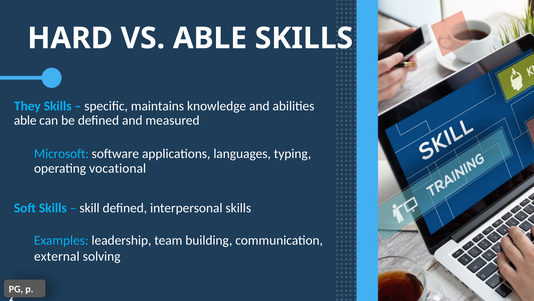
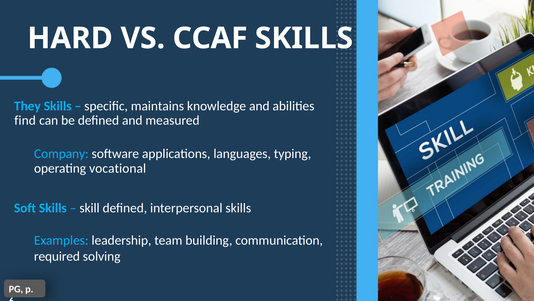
VS ABLE: ABLE -> CCAF (210, 38)
able: able -> find (25, 120)
Microsoft: Microsoft -> Company (61, 154)
external: external -> required (57, 256)
